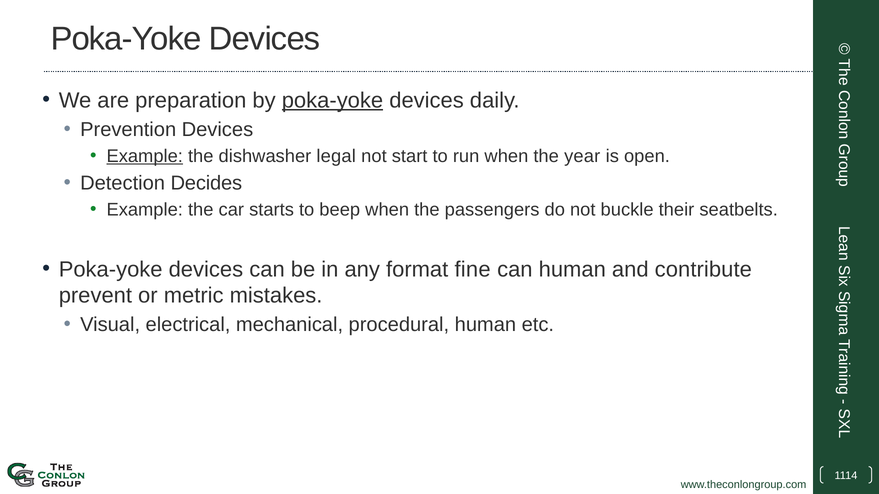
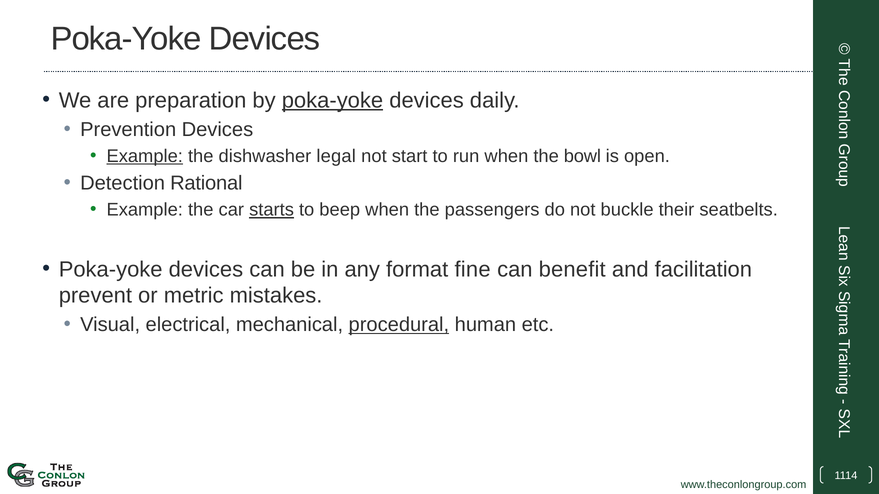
year: year -> bowl (582, 156)
Decides: Decides -> Rational (206, 183)
starts underline: none -> present (272, 210)
can human: human -> benefit (572, 270)
contribute: contribute -> facilitation (703, 270)
procedural underline: none -> present (399, 325)
